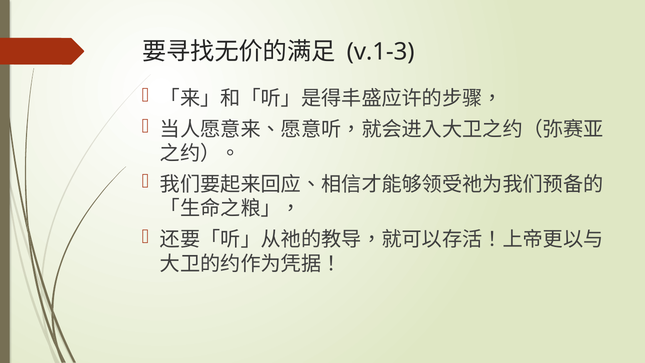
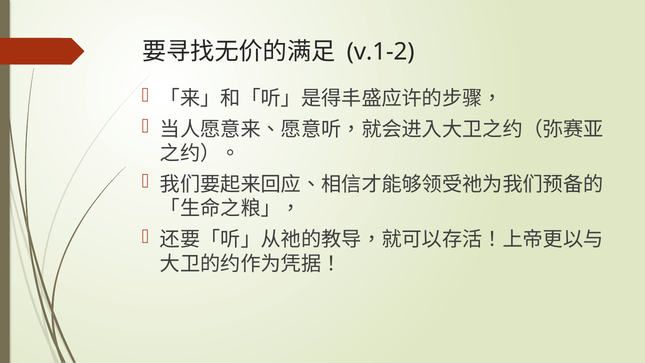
v.1-3: v.1-3 -> v.1-2 (381, 52)
